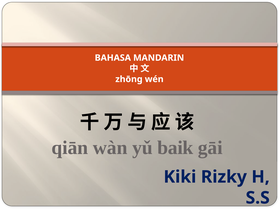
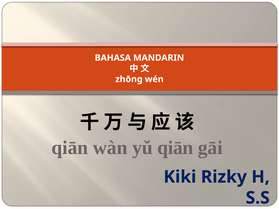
yǔ baik: baik -> qiān (175, 148)
